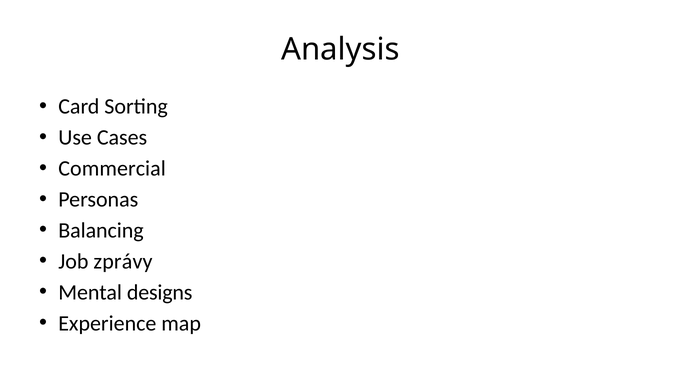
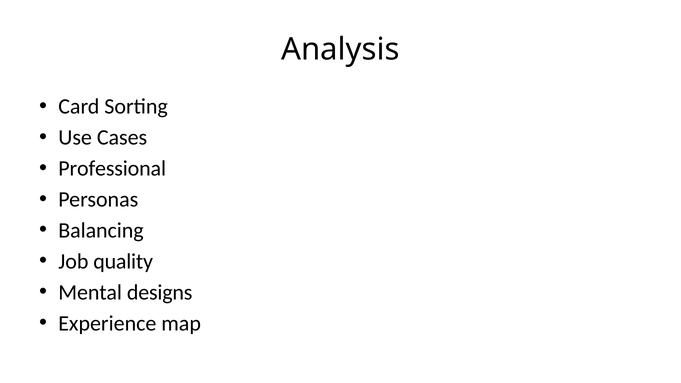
Commercial: Commercial -> Professional (112, 169)
zprávy: zprávy -> quality (123, 261)
